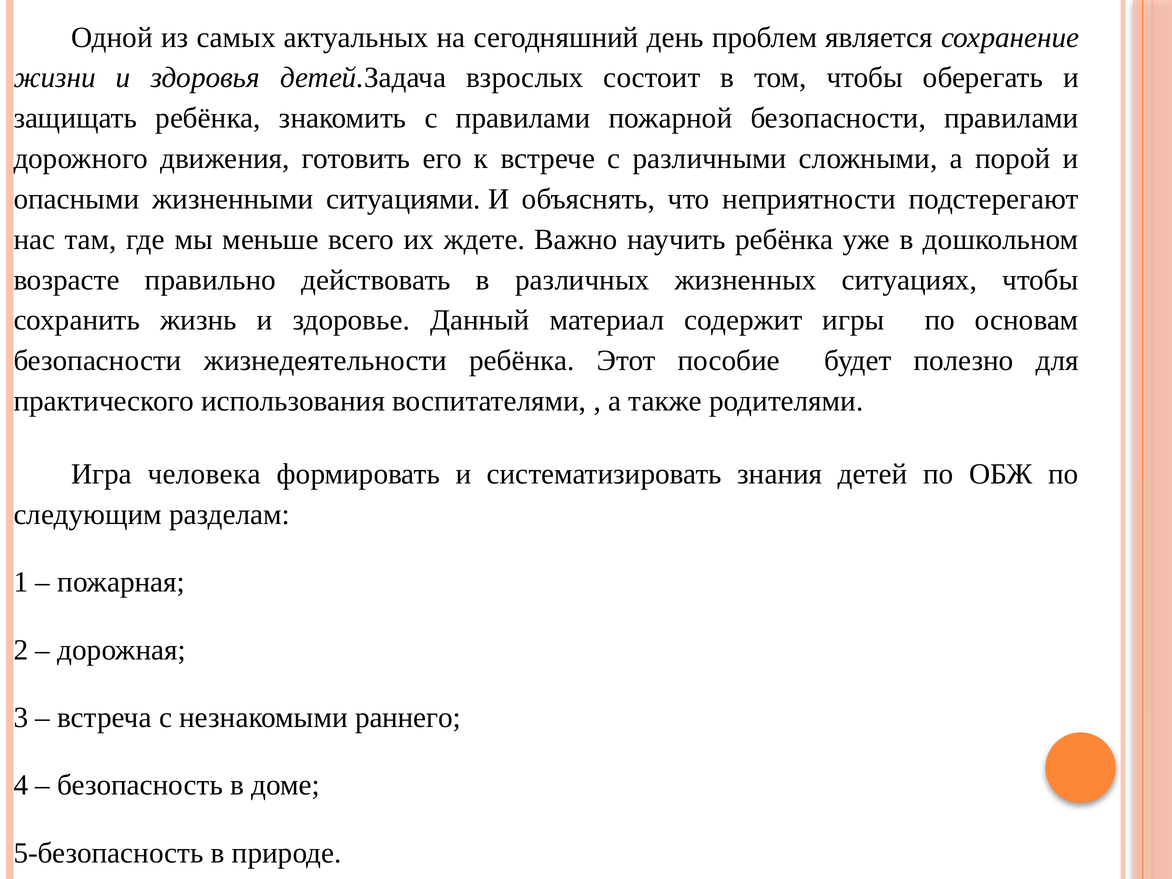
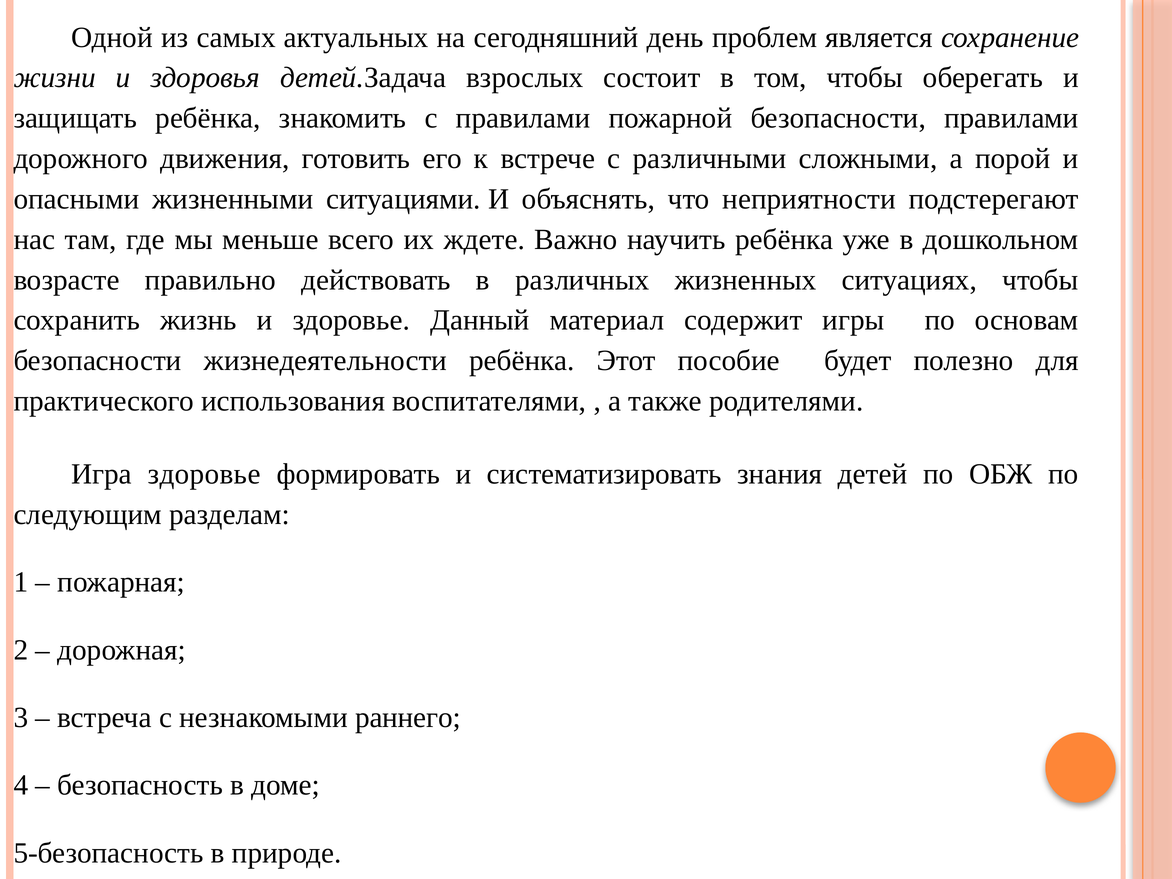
Игра человека: человека -> здоровье (204, 474)
